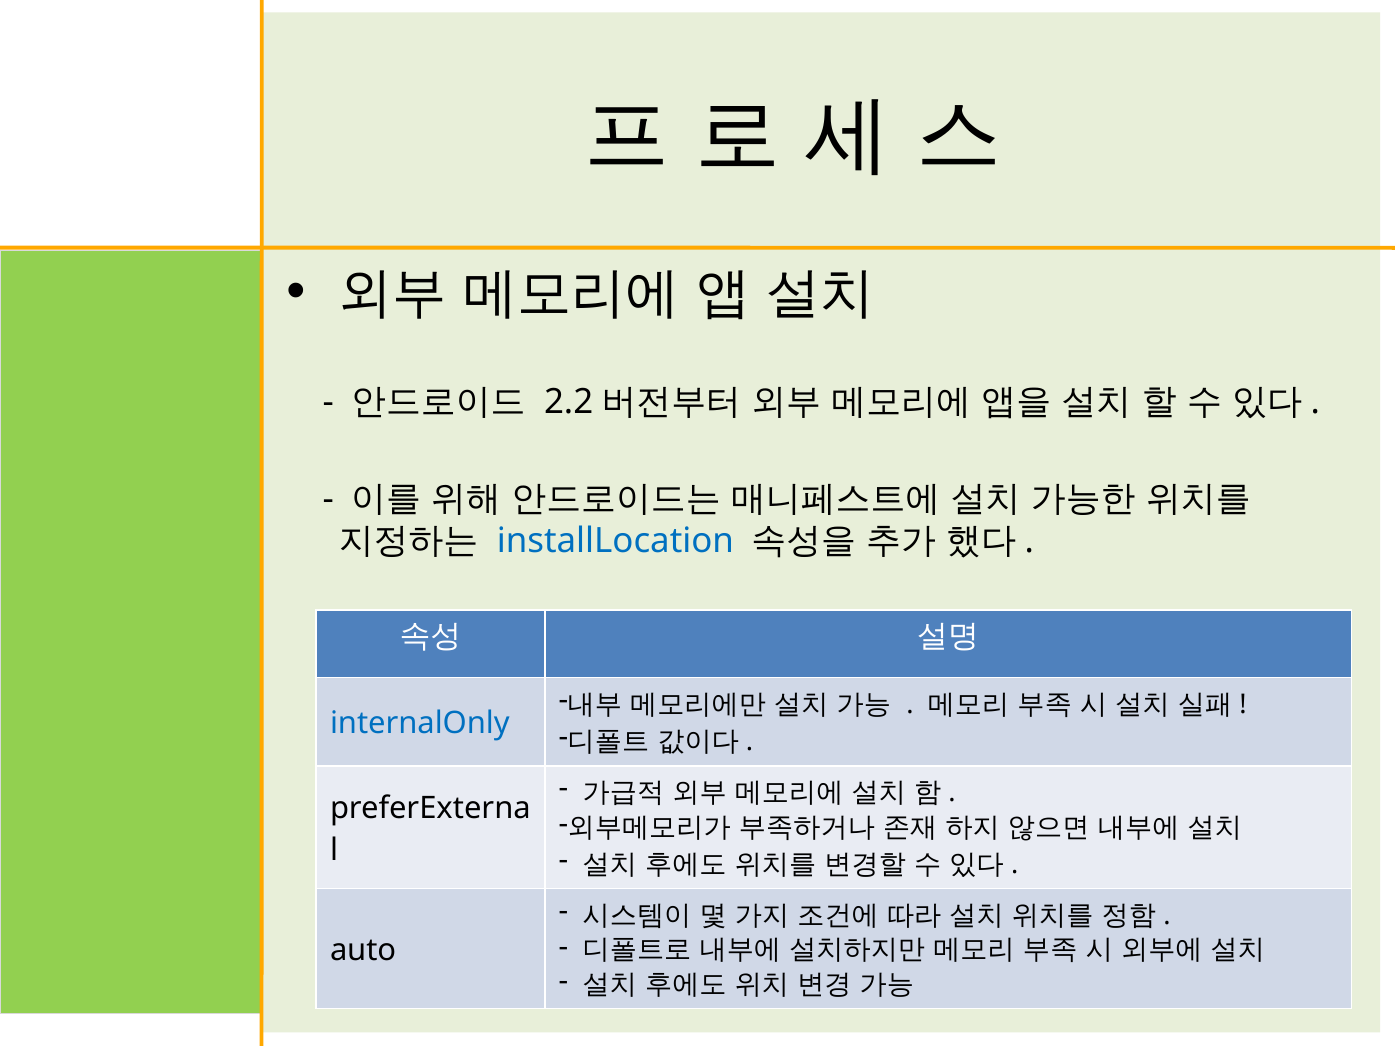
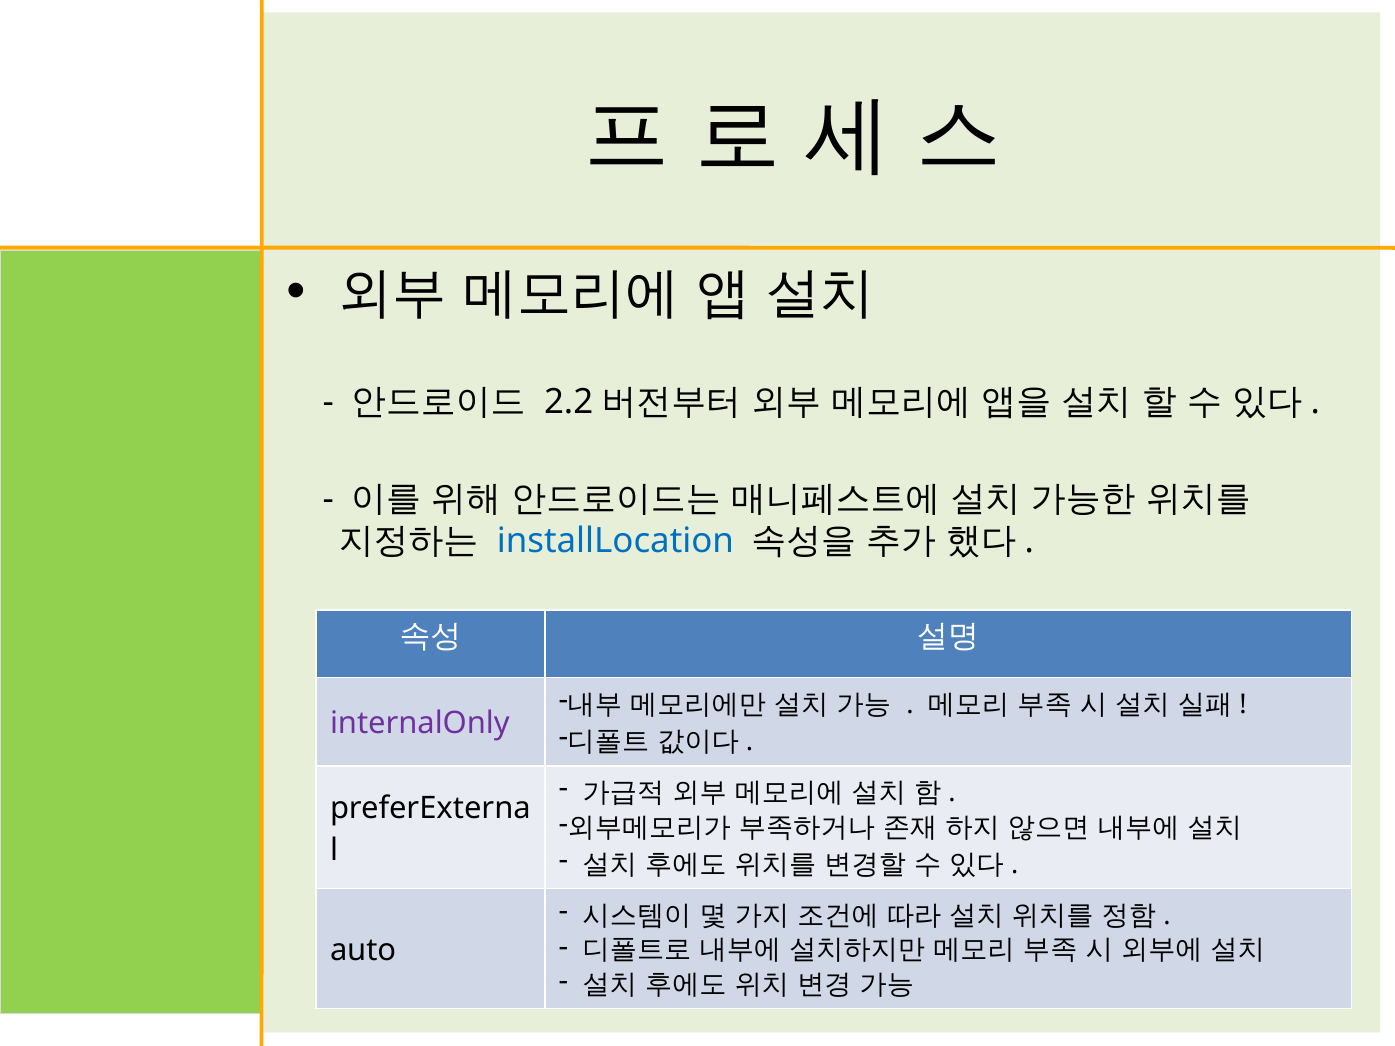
internalOnly colour: blue -> purple (420, 723)
